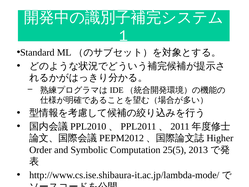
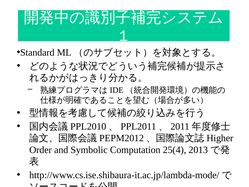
25(5: 25(5 -> 25(4 (175, 150)
